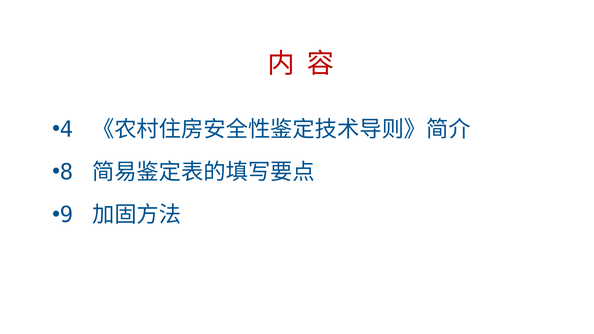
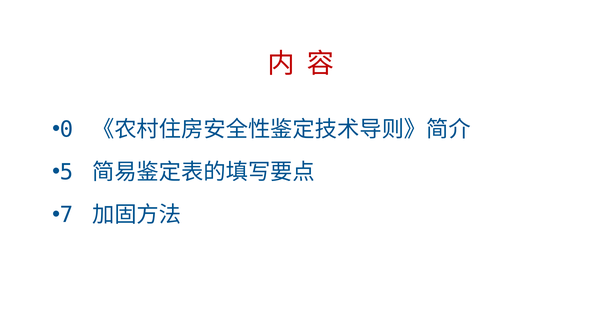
4: 4 -> 0 (67, 129)
8: 8 -> 5 (67, 172)
9: 9 -> 7 (67, 215)
